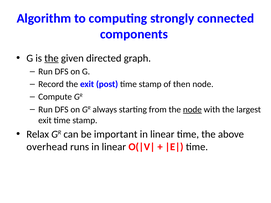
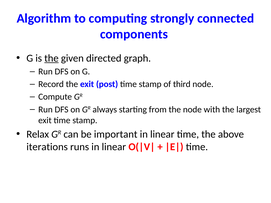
then: then -> third (182, 84)
node underline: present -> none (192, 110)
overhead: overhead -> iterations (47, 147)
